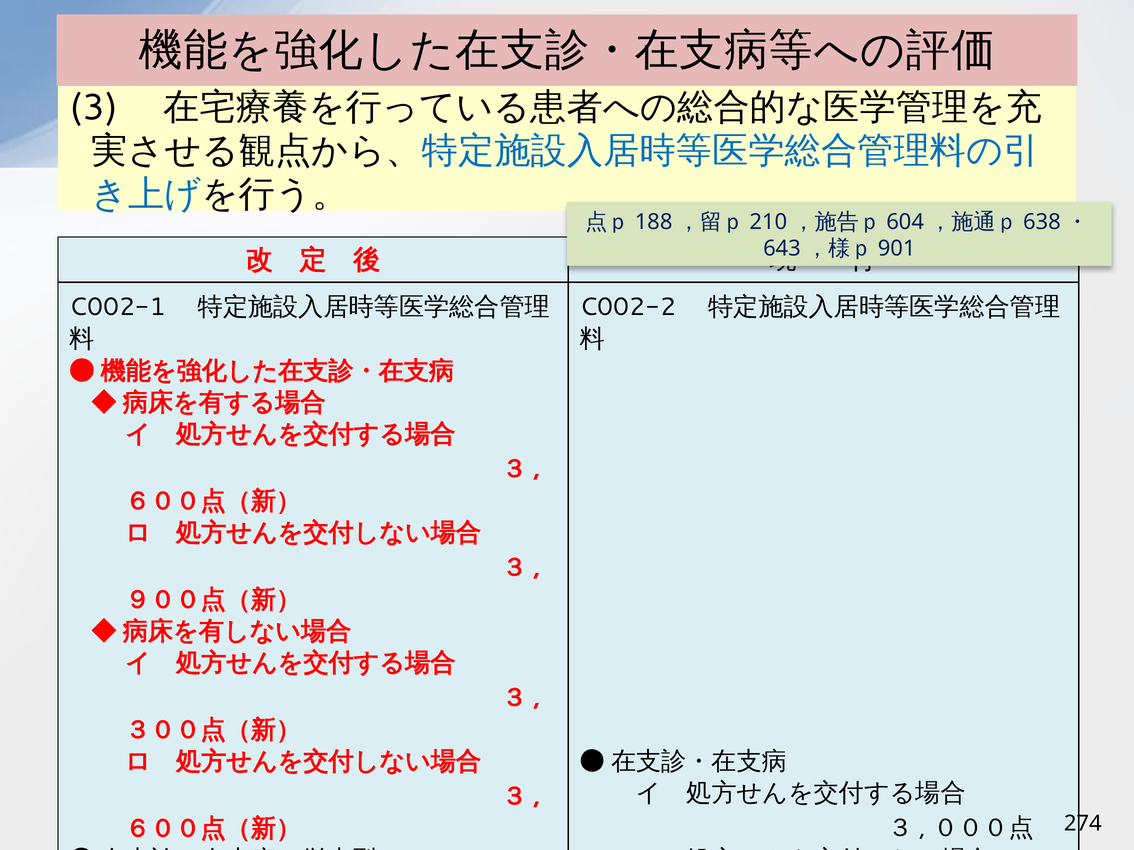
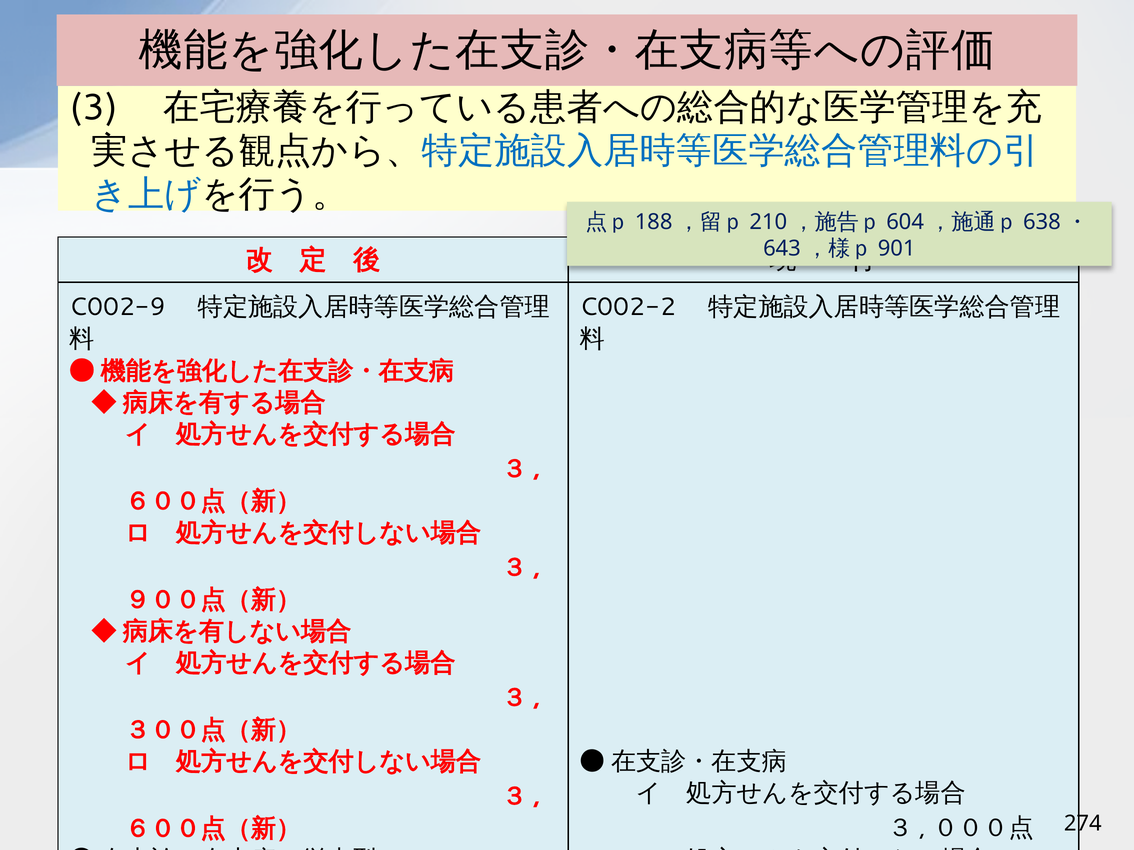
C002-1: C002-1 -> C002-9 (118, 307)
